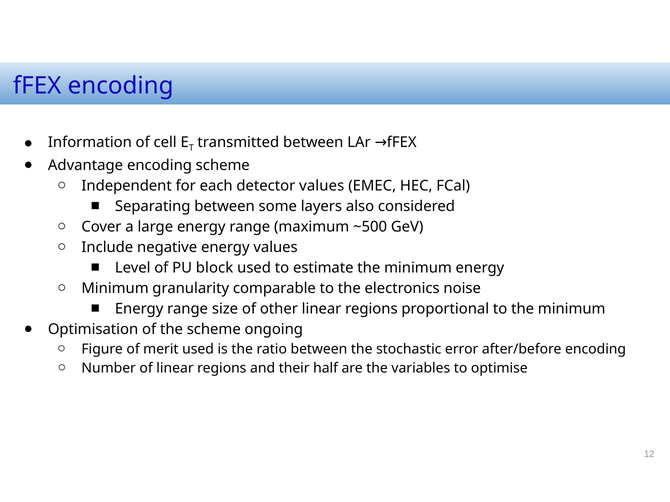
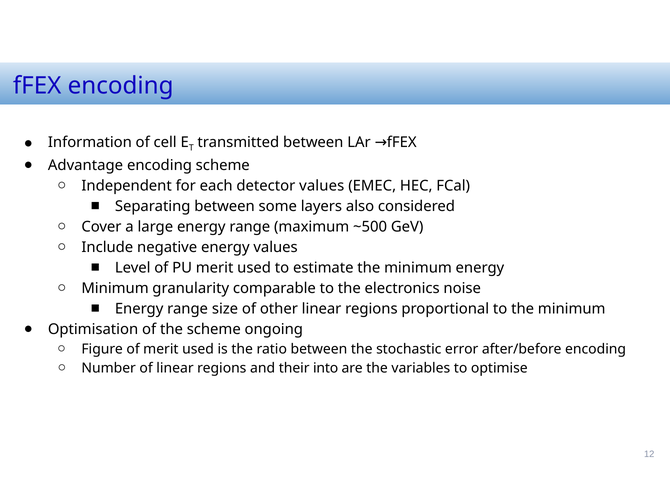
PU block: block -> merit (215, 268)
half: half -> into (326, 369)
